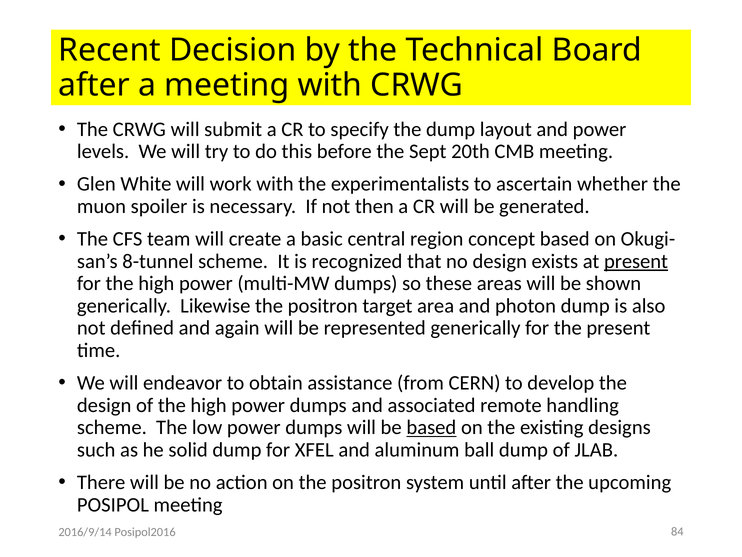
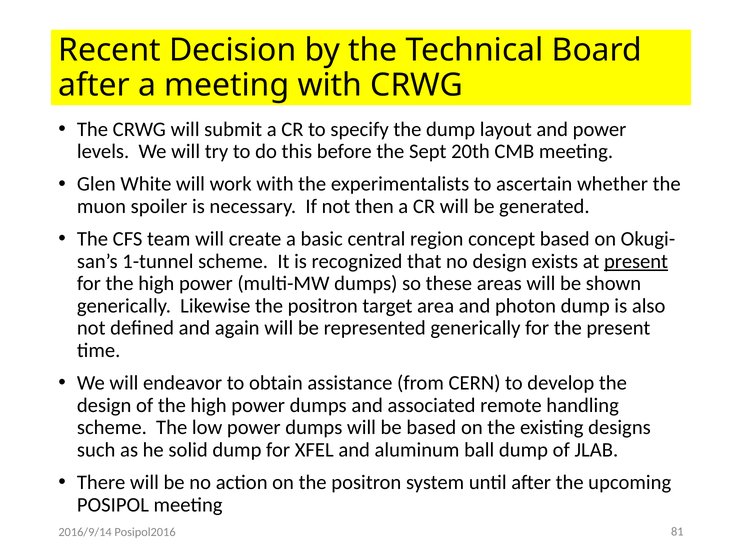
8-tunnel: 8-tunnel -> 1-tunnel (158, 261)
based underline: present -> none (431, 427)
84: 84 -> 81 (677, 531)
